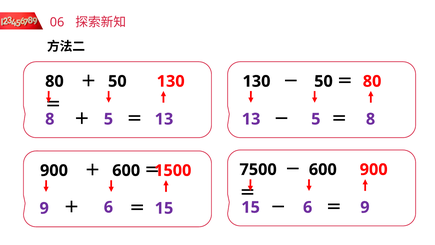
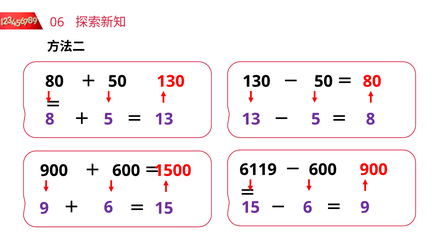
7500: 7500 -> 6119 (258, 169)
